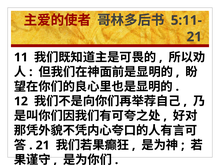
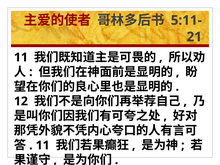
21: 21 -> 11 (43, 145)
